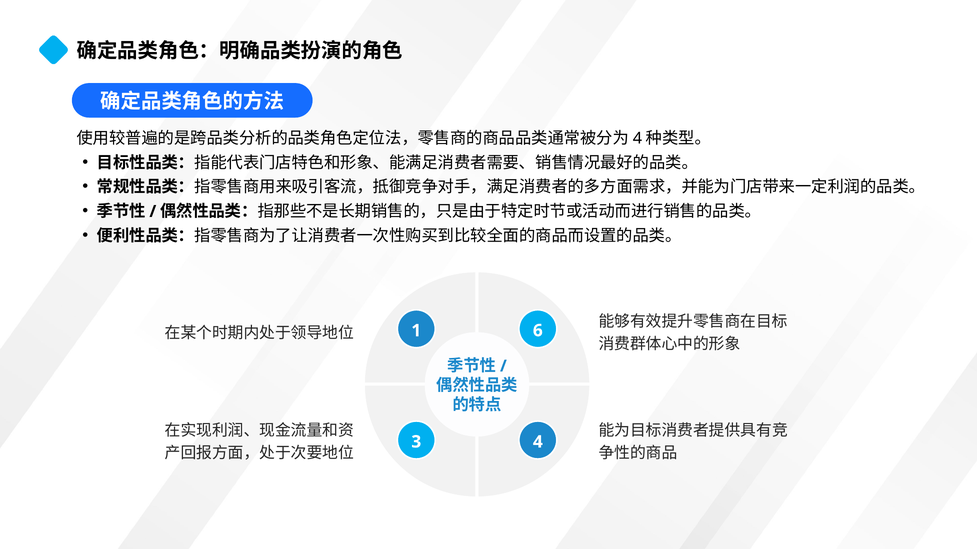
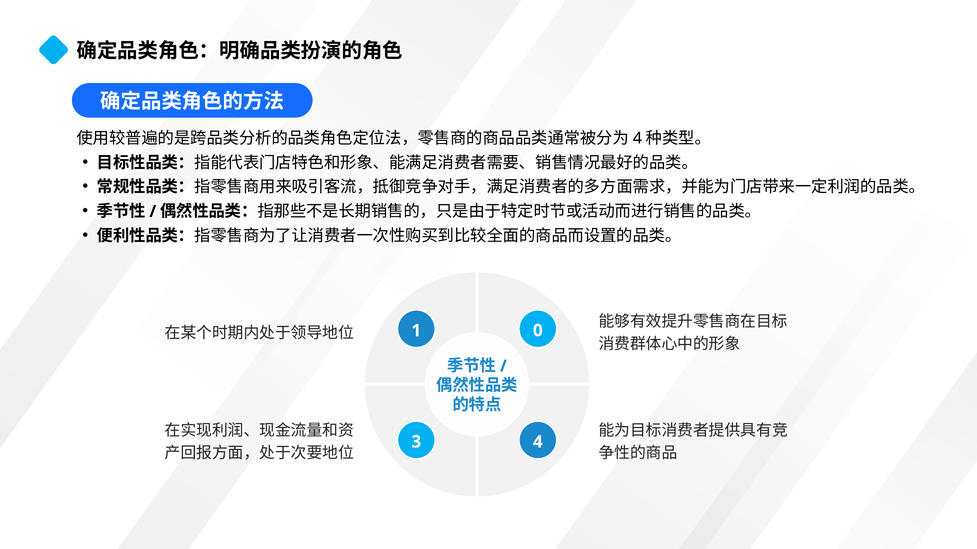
6: 6 -> 0 (538, 331)
